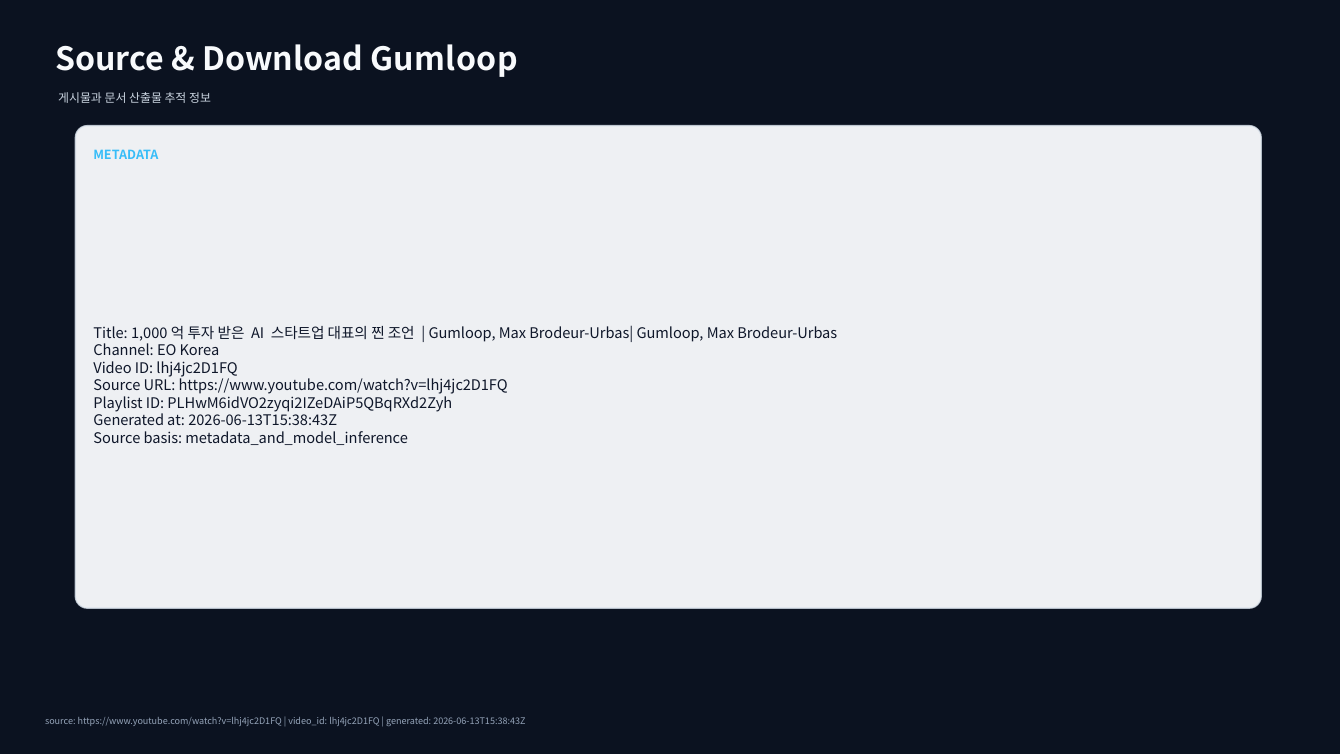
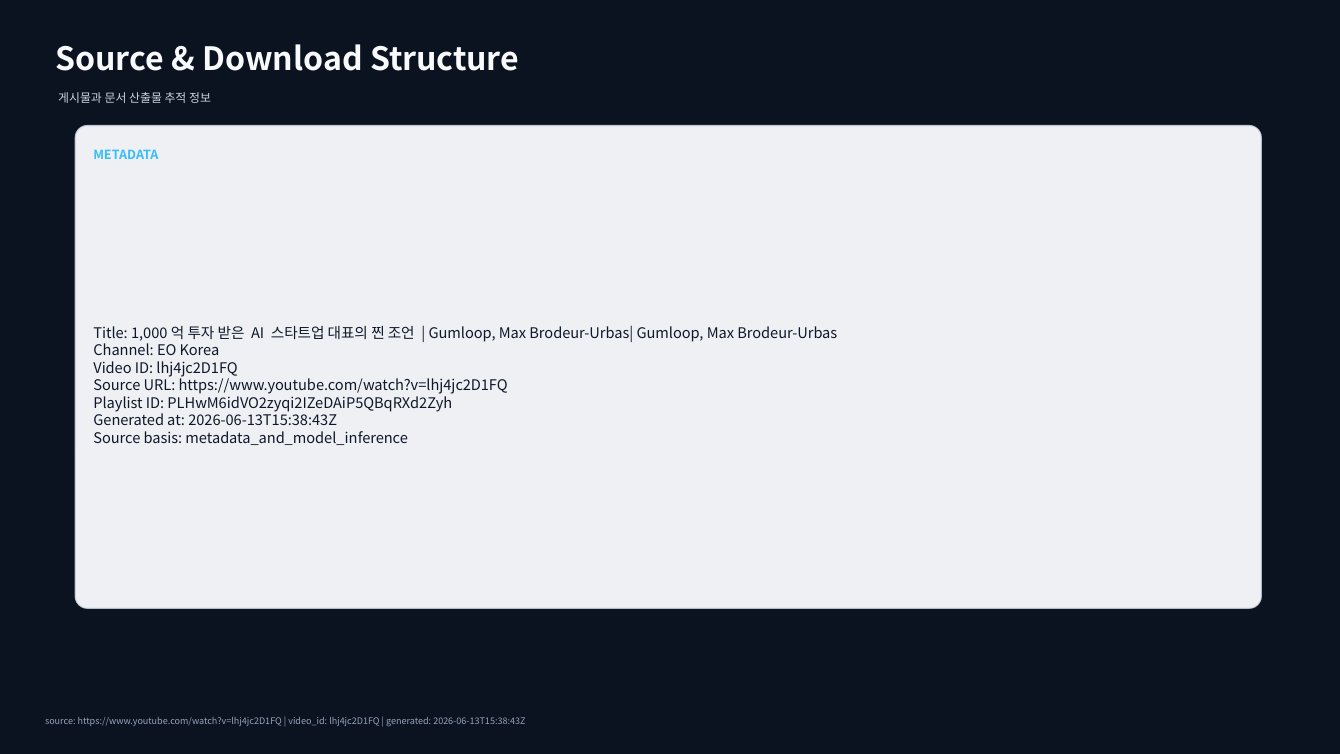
Download Gumloop: Gumloop -> Structure (445, 60)
